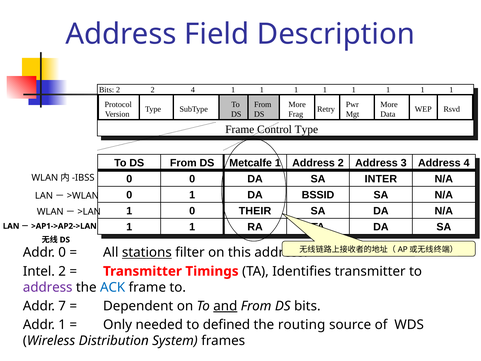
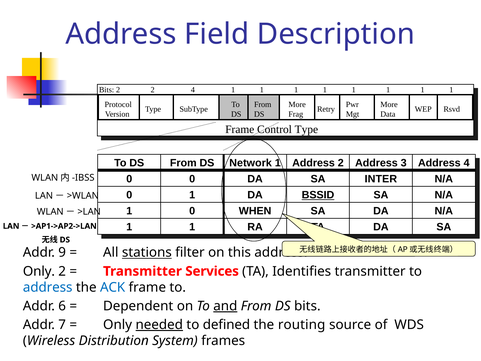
Metcalfe: Metcalfe -> Network (251, 163)
BSSID underline: none -> present (318, 195)
THEIR: THEIR -> WHEN (255, 211)
Addr 0: 0 -> 9 (62, 252)
Intel: Intel -> Only (39, 271)
Timings: Timings -> Services (212, 271)
address colour: purple -> blue (48, 287)
7: 7 -> 6 (62, 306)
Addr 1: 1 -> 7 (62, 325)
needed underline: none -> present (159, 325)
